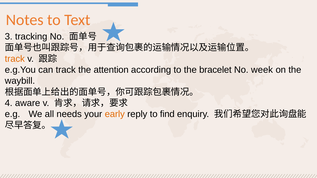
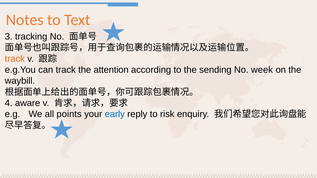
bracelet: bracelet -> sending (215, 70)
needs: needs -> points (69, 114)
early colour: orange -> blue (115, 114)
find: find -> risk (167, 114)
